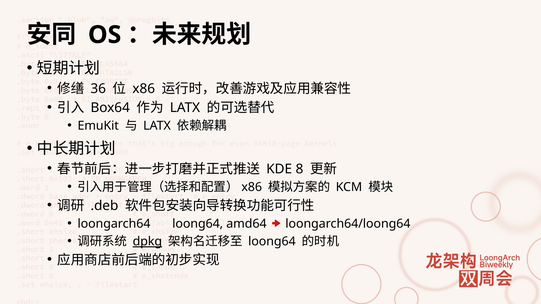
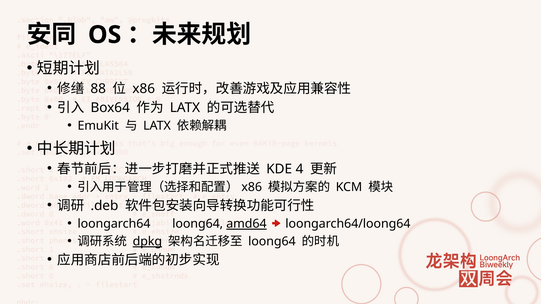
36: 36 -> 88 (98, 89)
8: 8 -> 4 (299, 169)
amd64 underline: none -> present (246, 224)
